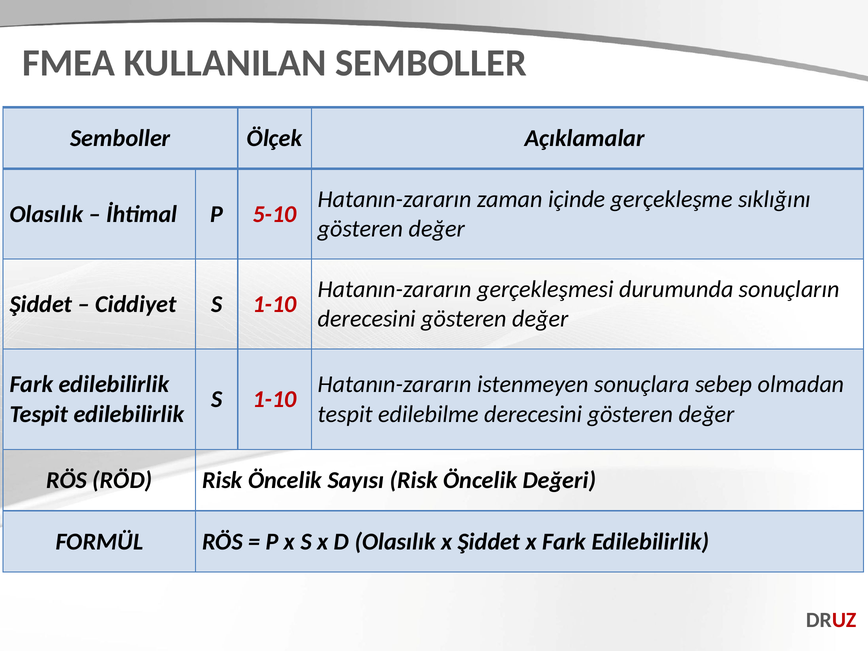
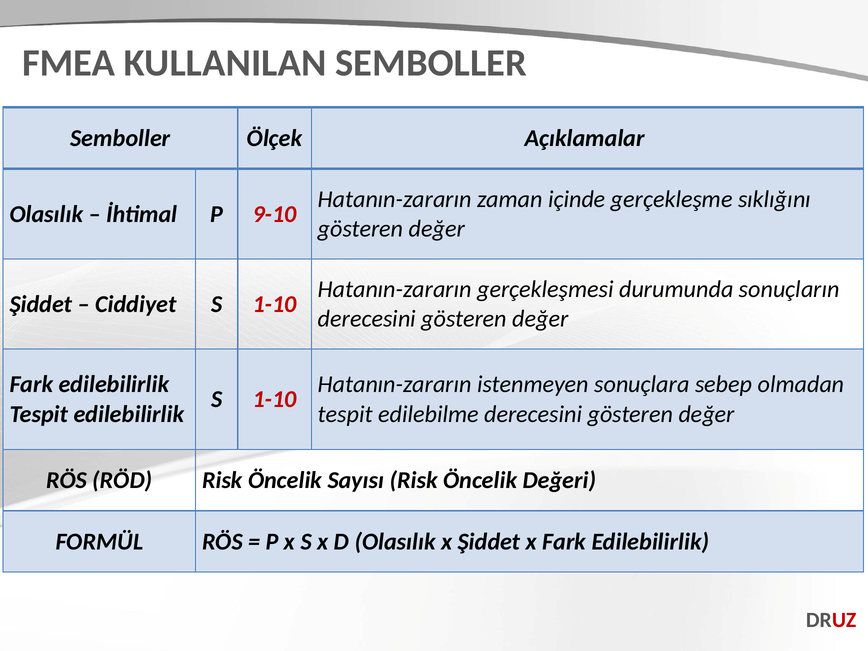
5-10: 5-10 -> 9-10 (275, 214)
